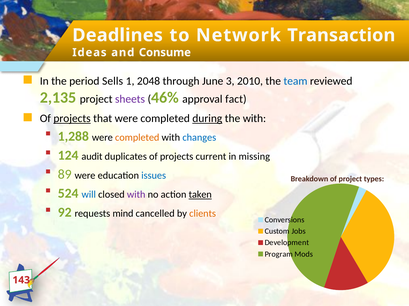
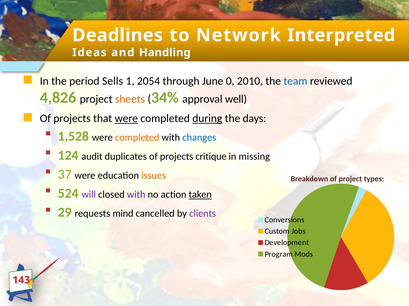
Transaction: Transaction -> Interpreted (341, 35)
Consume: Consume -> Handling (165, 53)
2048: 2048 -> 2054 (149, 81)
3: 3 -> 0 (230, 81)
2,135: 2,135 -> 4,826 (58, 98)
sheets colour: purple -> orange (130, 99)
46%: 46% -> 34% (165, 98)
fact: fact -> well (236, 99)
projects underline: present -> none (72, 119)
were underline: none -> present (126, 119)
the with: with -> days (254, 119)
1,288: 1,288 -> 1,528 (73, 137)
current: current -> critique (211, 157)
89: 89 -> 37 (65, 175)
issues colour: blue -> orange (154, 176)
will colour: blue -> purple (89, 195)
92: 92 -> 29 (65, 213)
clients colour: orange -> purple (203, 214)
